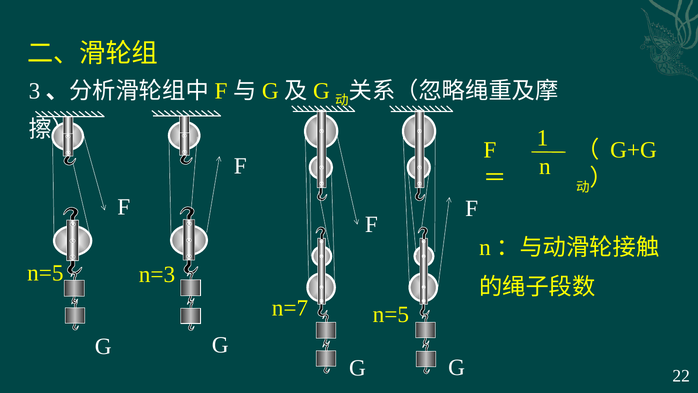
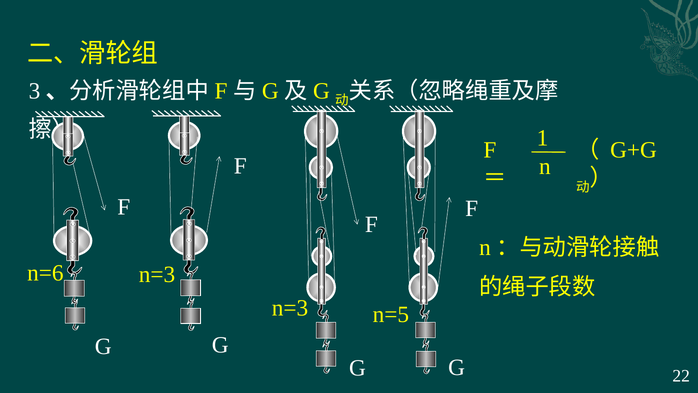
n=5: n=5 -> n=6 (45, 273)
n=7: n=7 -> n=3 (290, 308)
